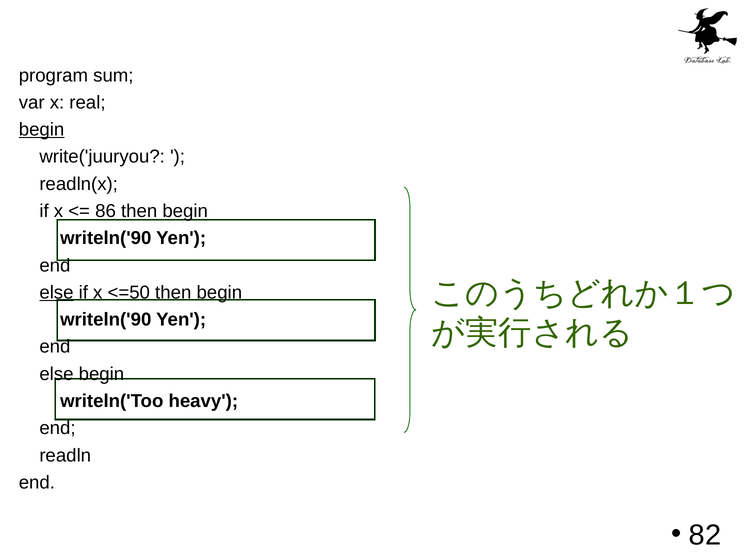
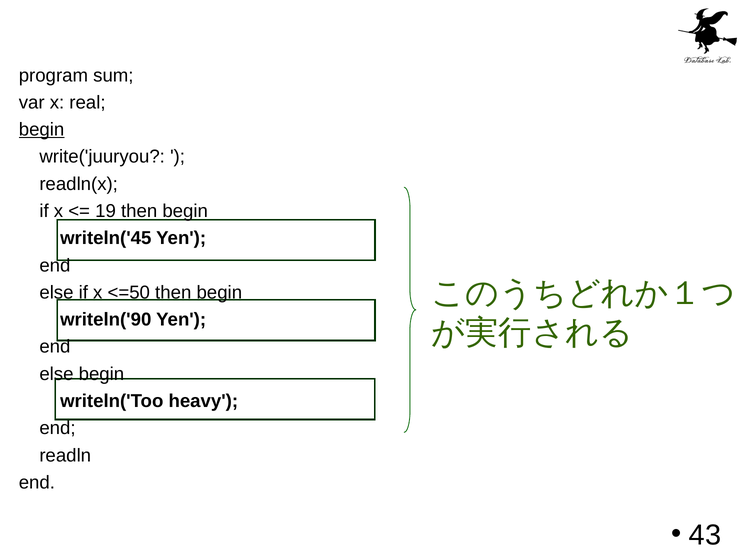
86: 86 -> 19 (106, 211)
writeln('90: writeln('90 -> writeln('45 (106, 238)
else underline: present -> none (56, 292)
82: 82 -> 43 (705, 535)
